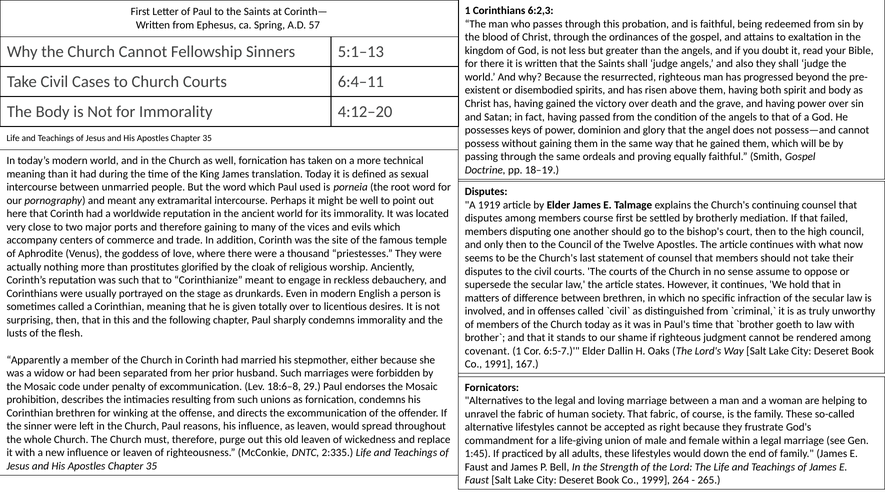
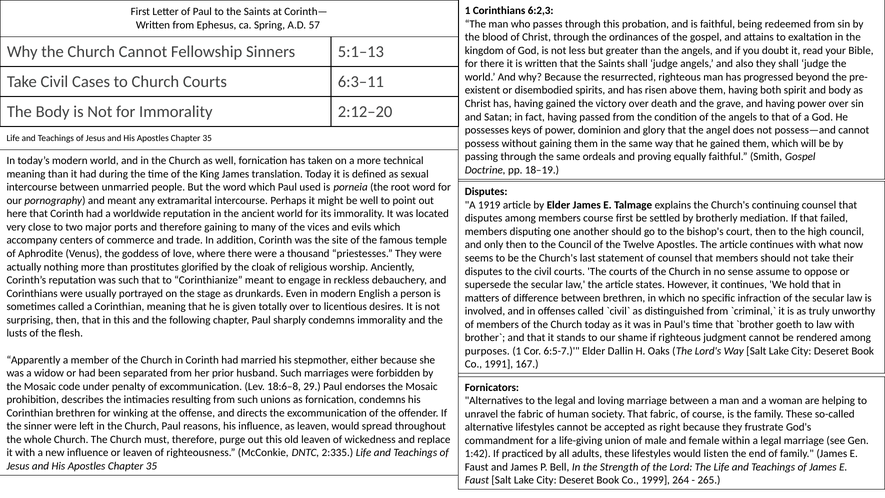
6:4–11: 6:4–11 -> 6:3–11 (361, 82)
4:12–20: 4:12–20 -> 2:12–20 (365, 112)
covenant: covenant -> purposes (487, 351)
1:45: 1:45 -> 1:42 (478, 454)
down: down -> listen (716, 454)
